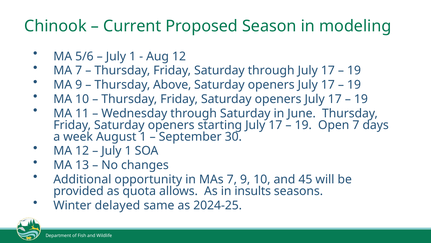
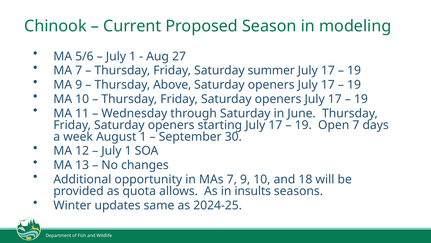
Aug 12: 12 -> 27 (179, 56)
Saturday through: through -> summer (271, 70)
45: 45 -> 18 (305, 179)
delayed: delayed -> updates (118, 205)
